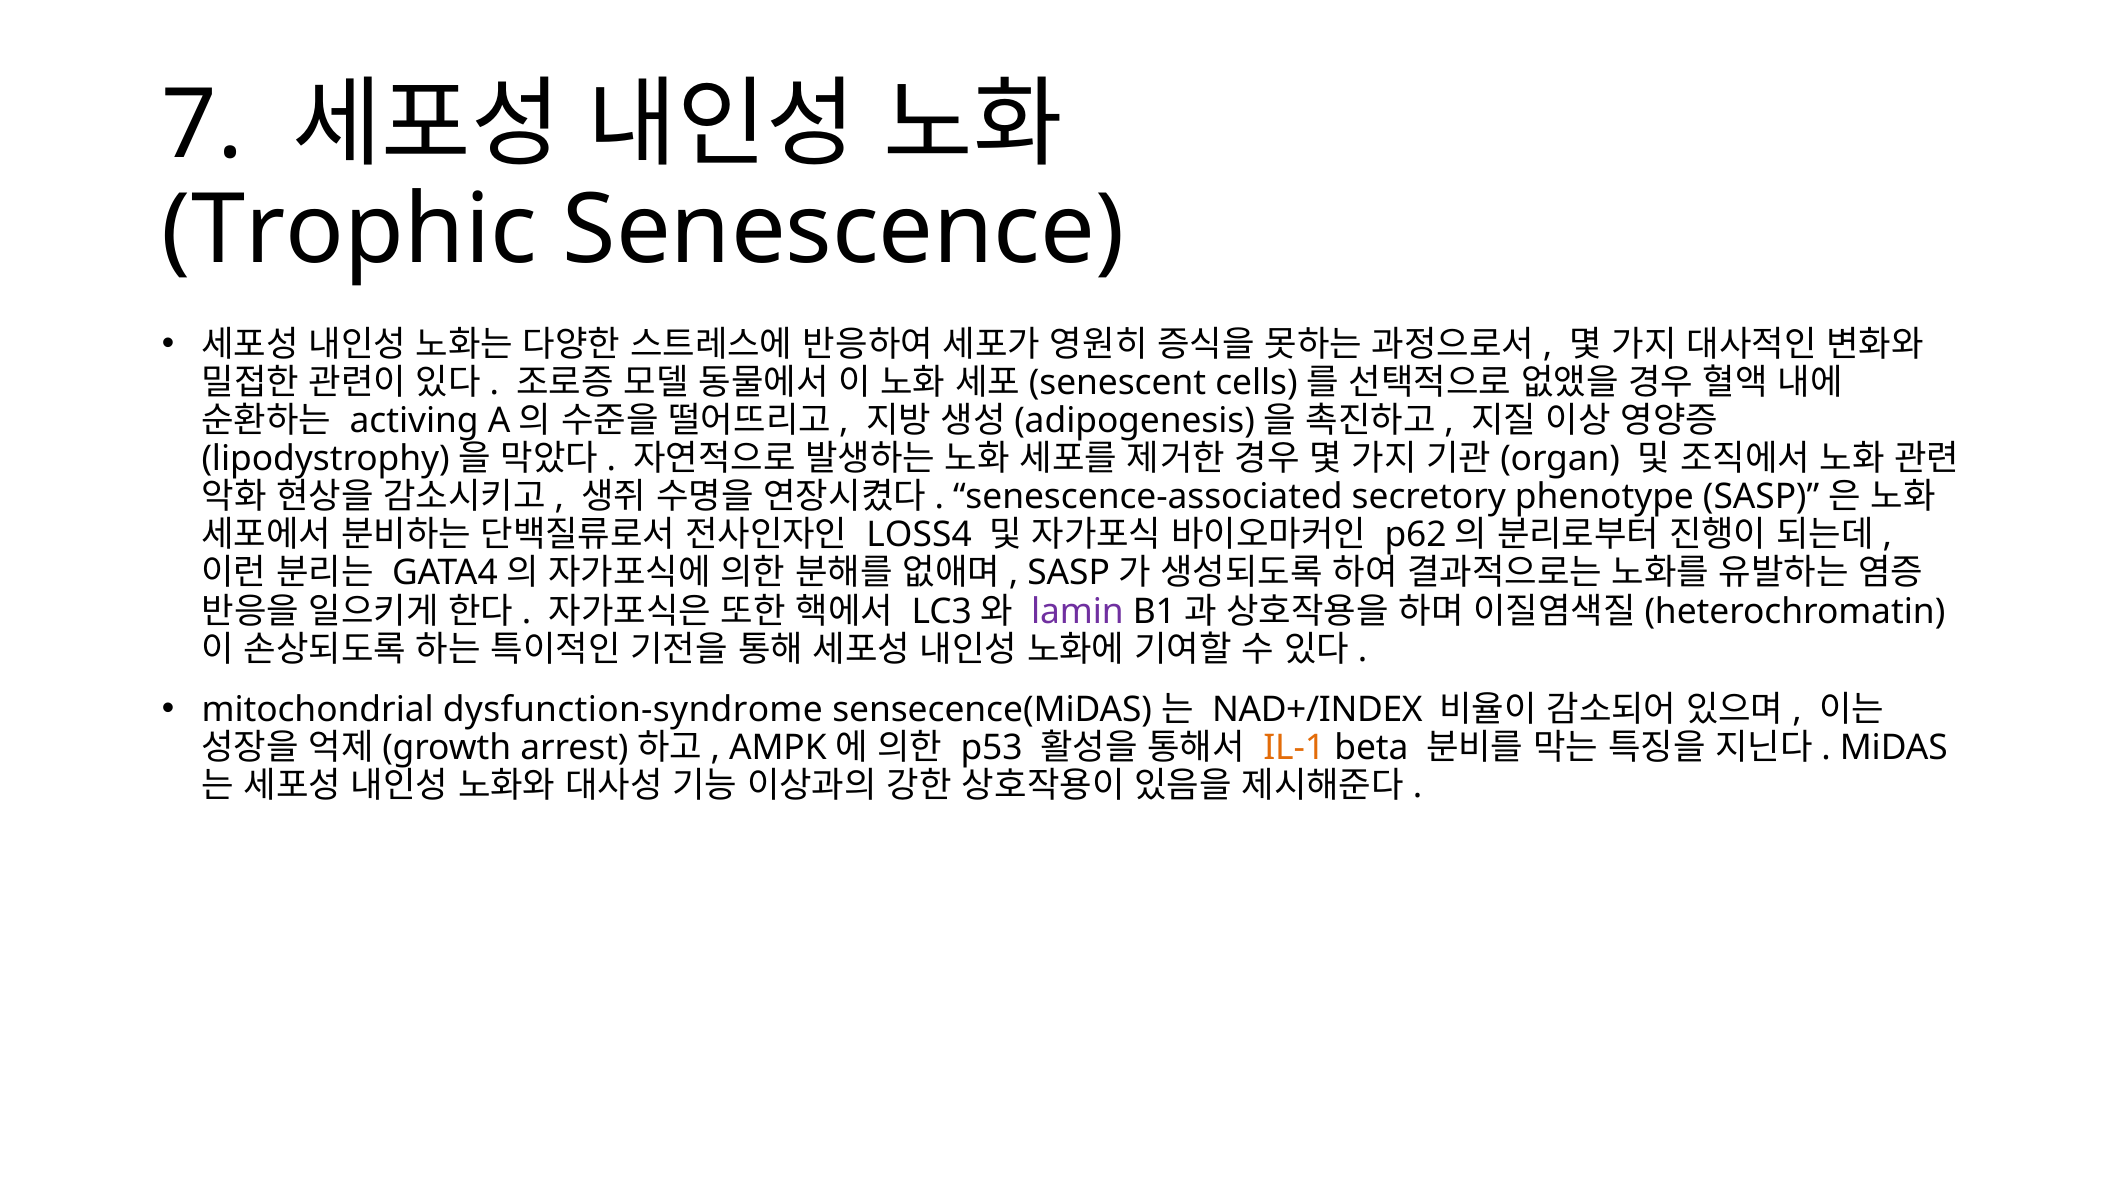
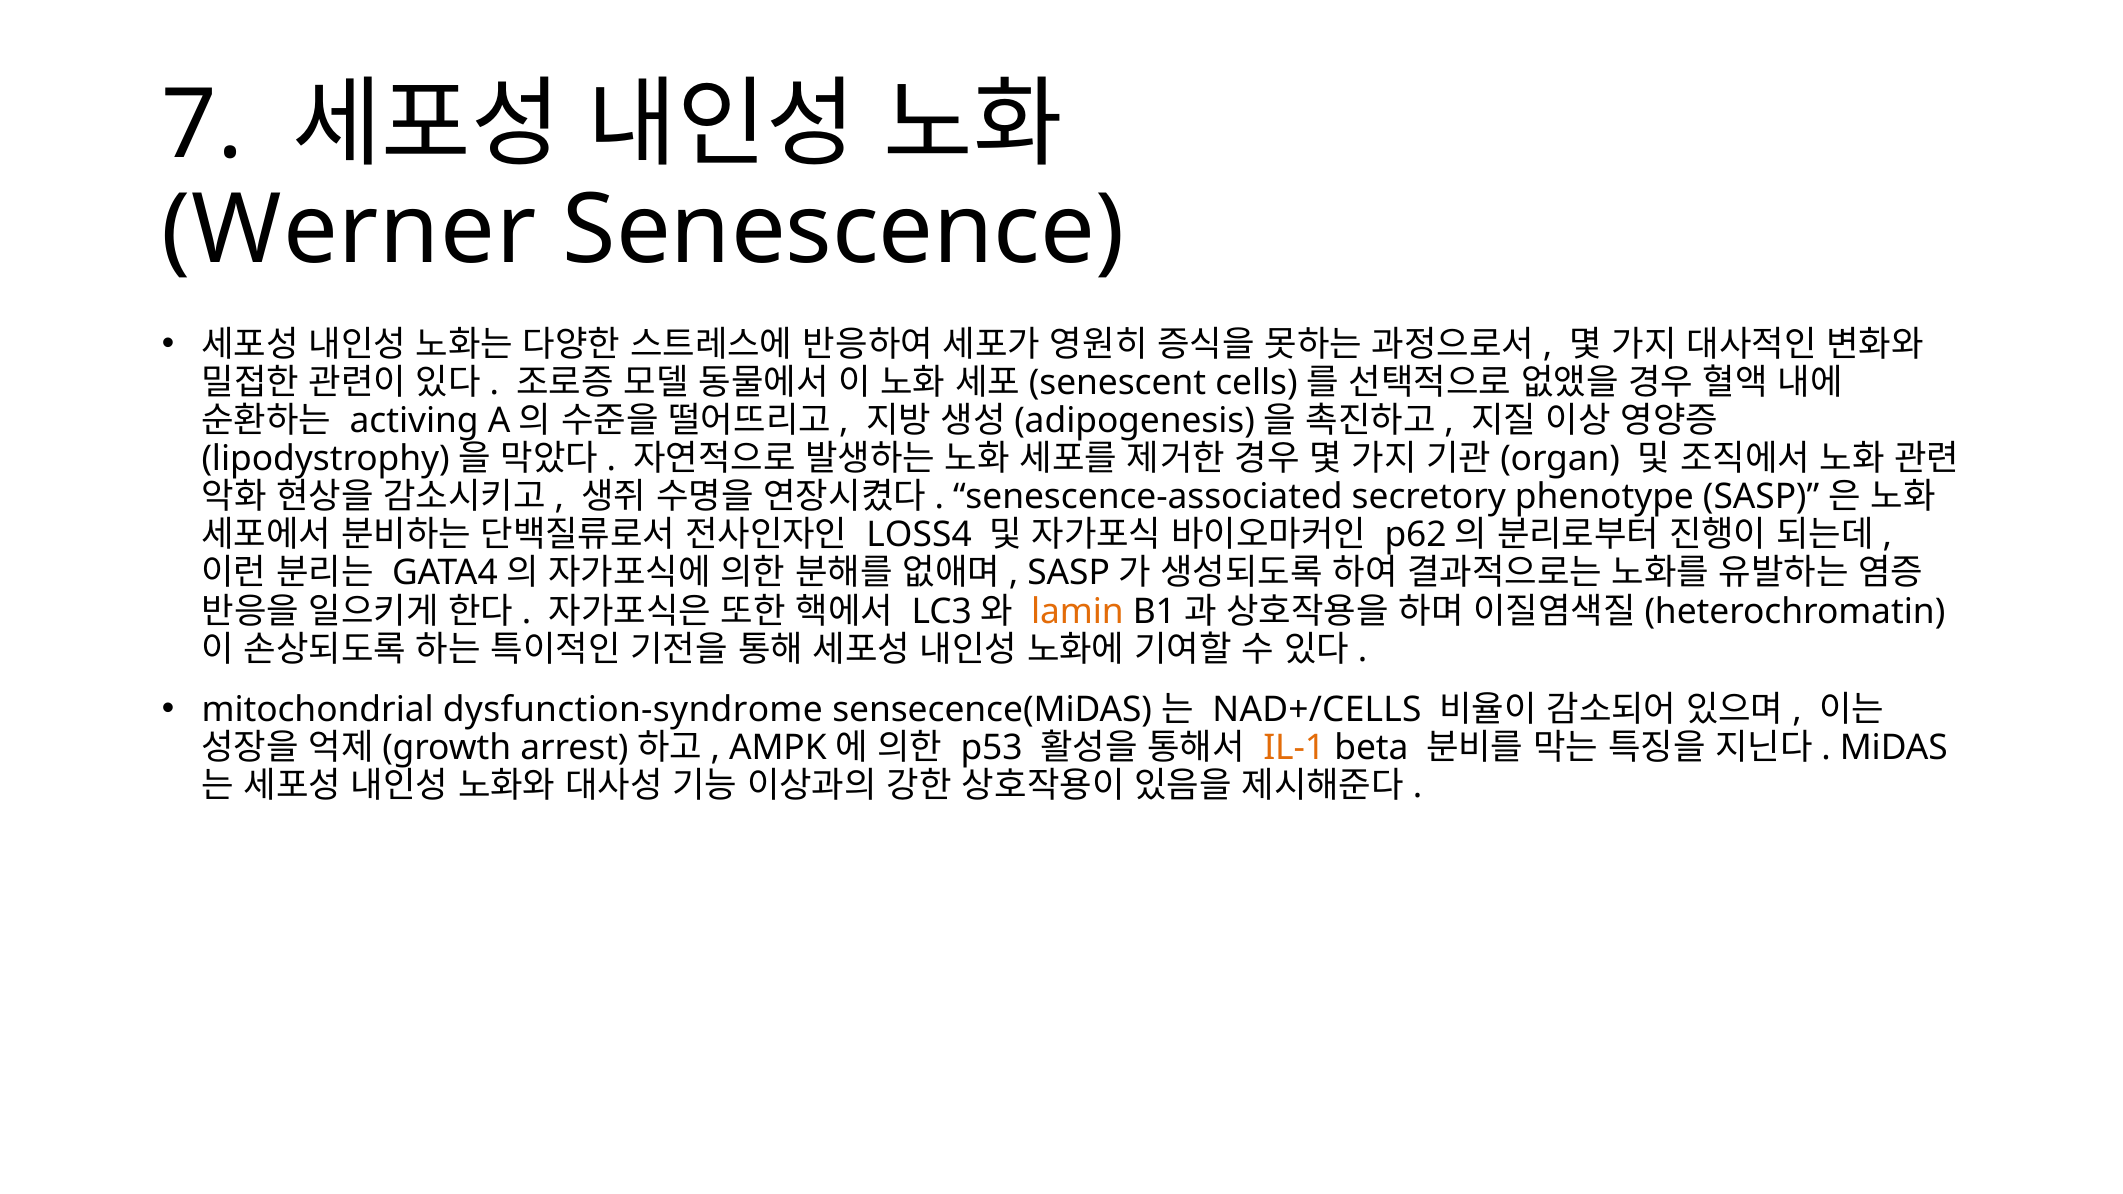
Trophic: Trophic -> Werner (349, 231)
lamin colour: purple -> orange (1077, 611)
NAD+/INDEX: NAD+/INDEX -> NAD+/CELLS (1317, 710)
